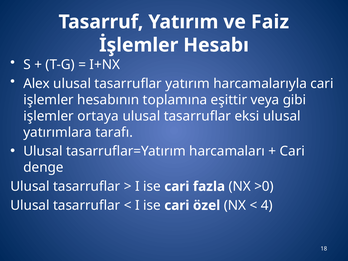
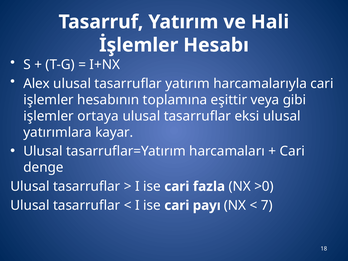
Faiz: Faiz -> Hali (270, 22)
tarafı: tarafı -> kayar (114, 132)
özel: özel -> payı (207, 205)
4: 4 -> 7 (267, 205)
